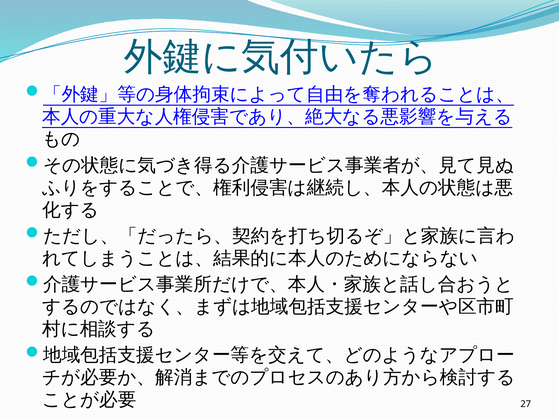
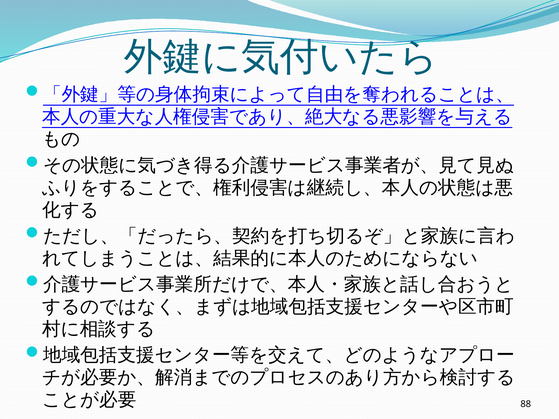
27: 27 -> 88 (526, 404)
